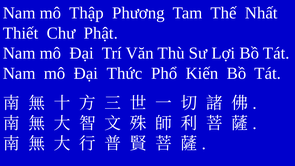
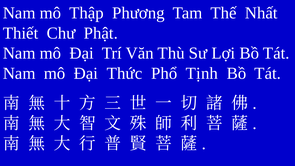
Kiến: Kiến -> Tịnh (202, 73)
